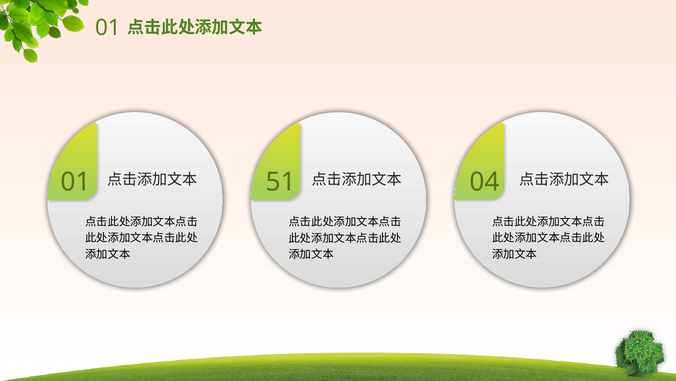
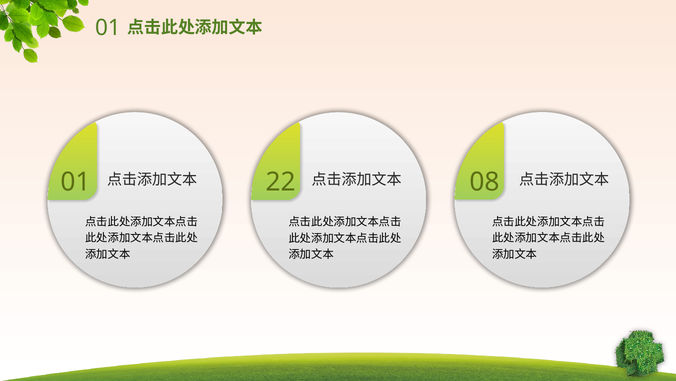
51: 51 -> 22 (281, 182)
04: 04 -> 08 (484, 181)
